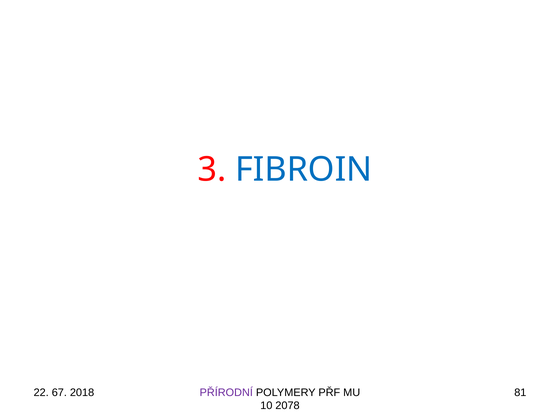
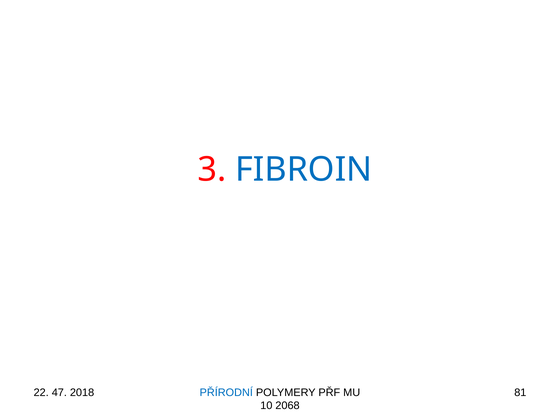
67: 67 -> 47 (59, 393)
PŘÍRODNÍ colour: purple -> blue (226, 393)
2078: 2078 -> 2068 (288, 406)
